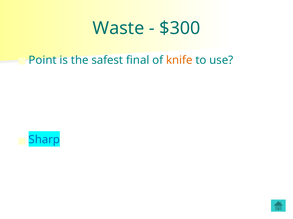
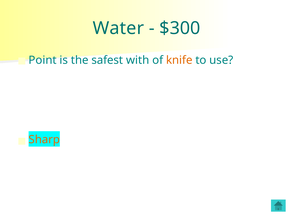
Waste: Waste -> Water (118, 28)
final: final -> with (138, 60)
Sharp colour: blue -> orange (44, 140)
